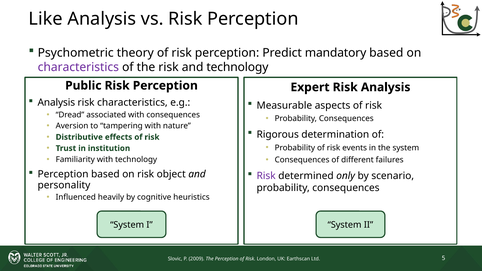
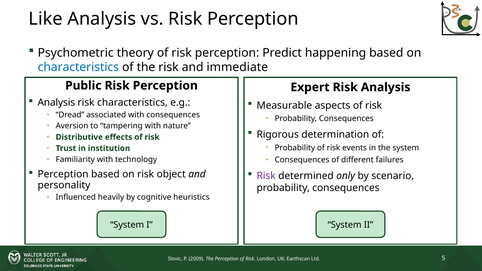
mandatory: mandatory -> happening (336, 53)
characteristics colour: purple -> blue (78, 67)
and technology: technology -> immediate (237, 67)
